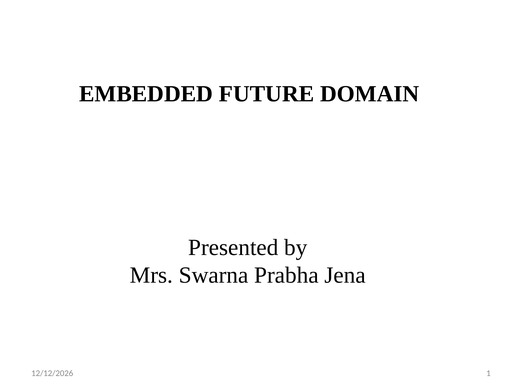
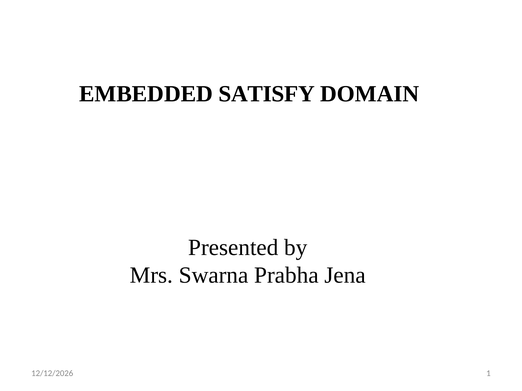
FUTURE: FUTURE -> SATISFY (267, 94)
